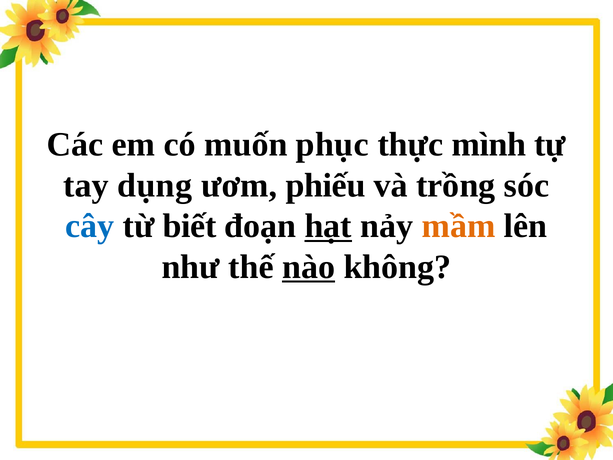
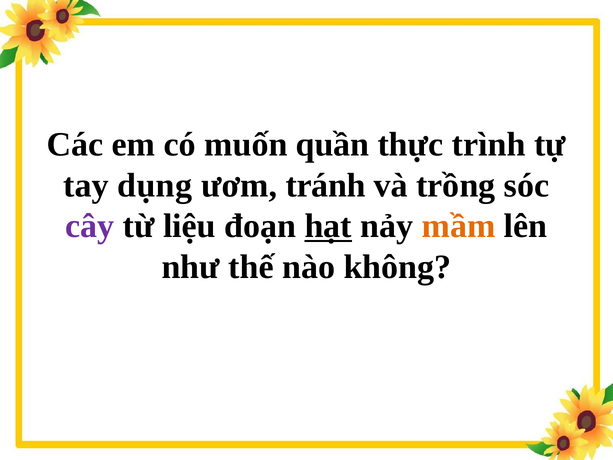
phục: phục -> quần (333, 144)
mình: mình -> trình (489, 144)
phiếu: phiếu -> tránh (326, 185)
cây colour: blue -> purple (90, 226)
biết: biết -> liệu (189, 226)
nào underline: present -> none (309, 267)
